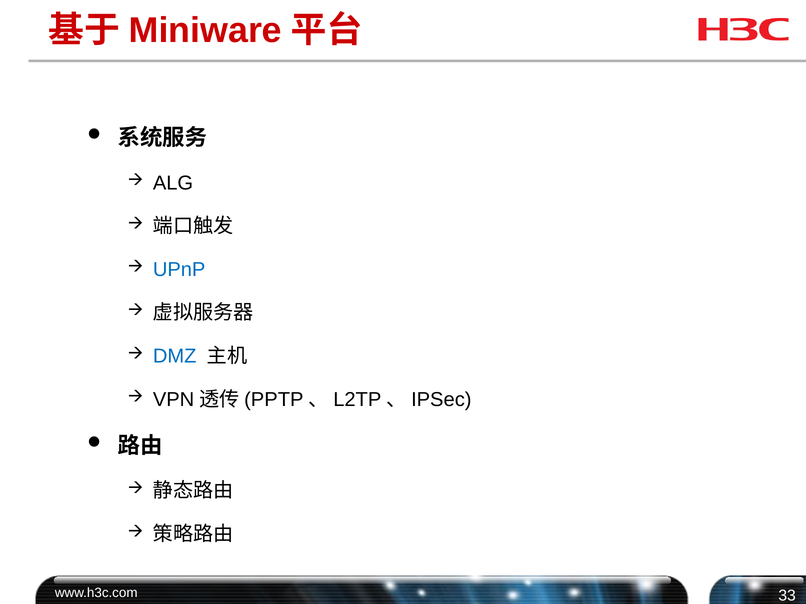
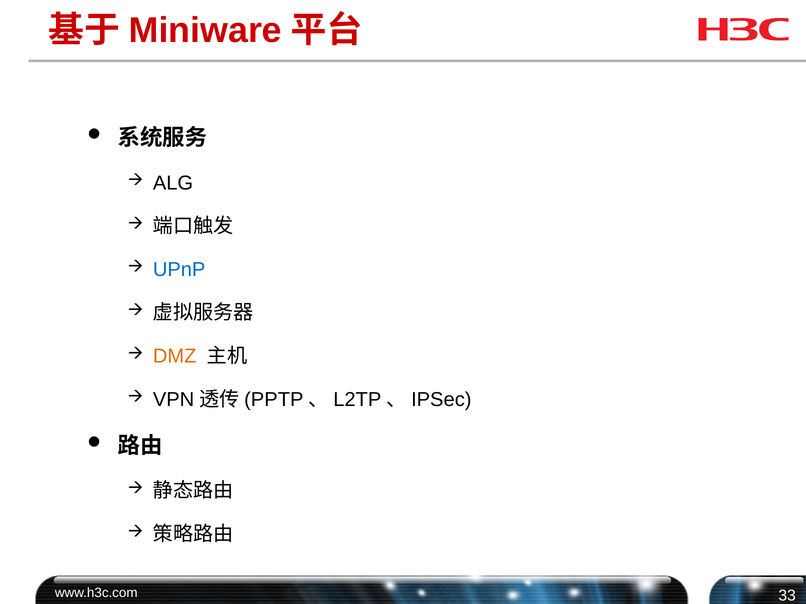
DMZ colour: blue -> orange (175, 356)
